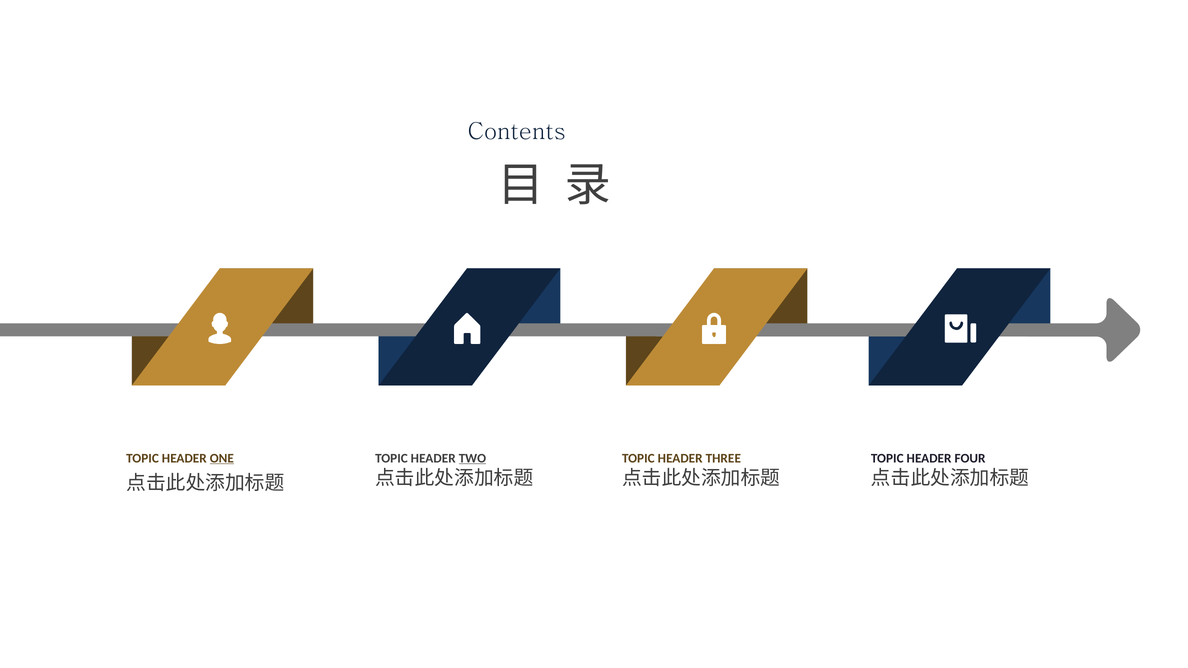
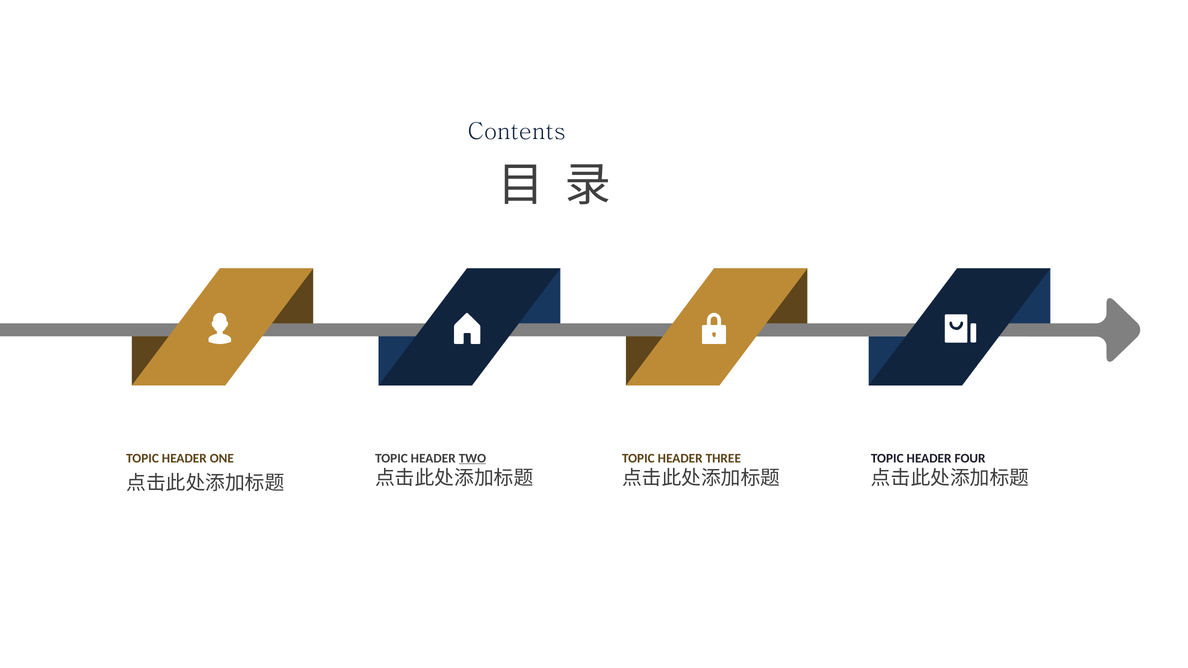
ONE underline: present -> none (222, 458)
